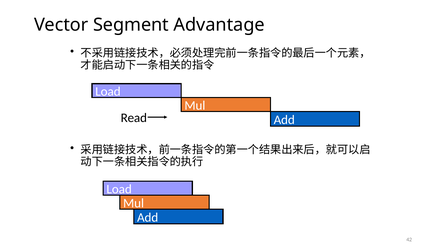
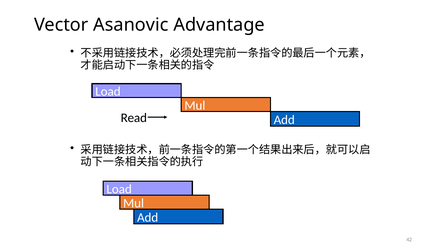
Segment: Segment -> Asanovic (131, 25)
